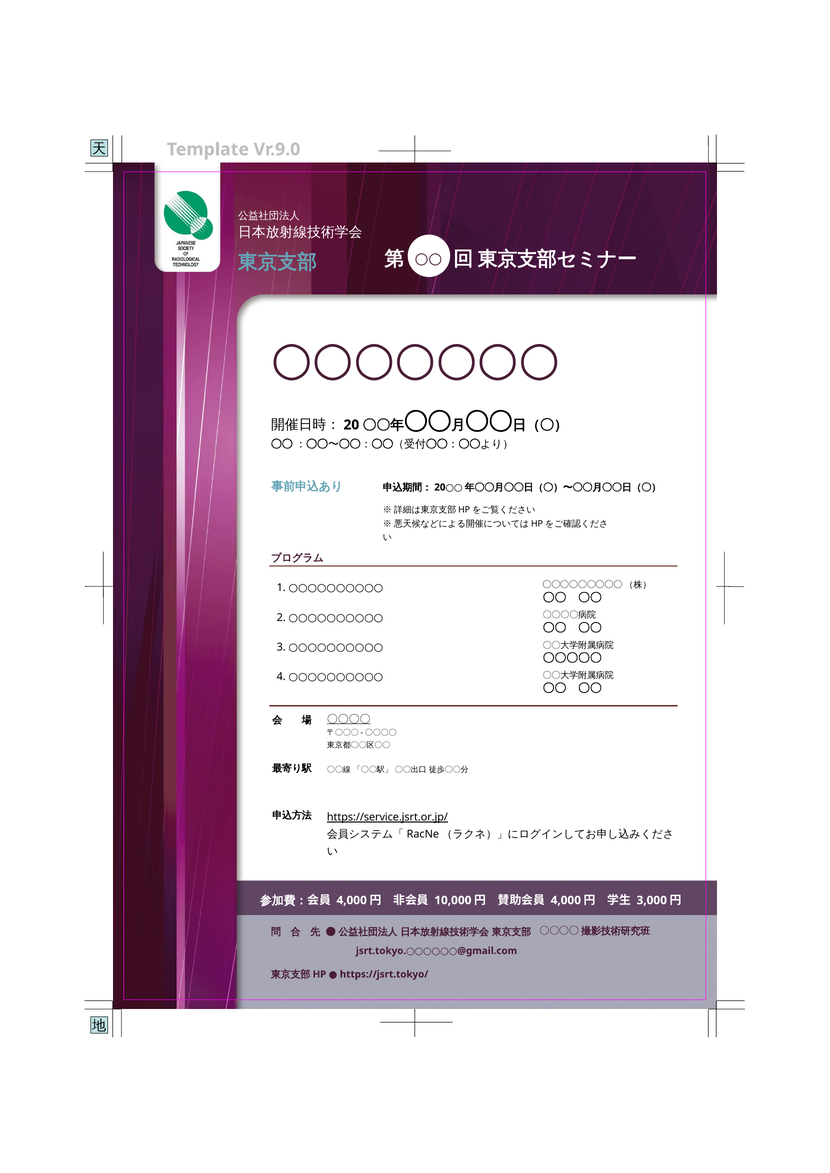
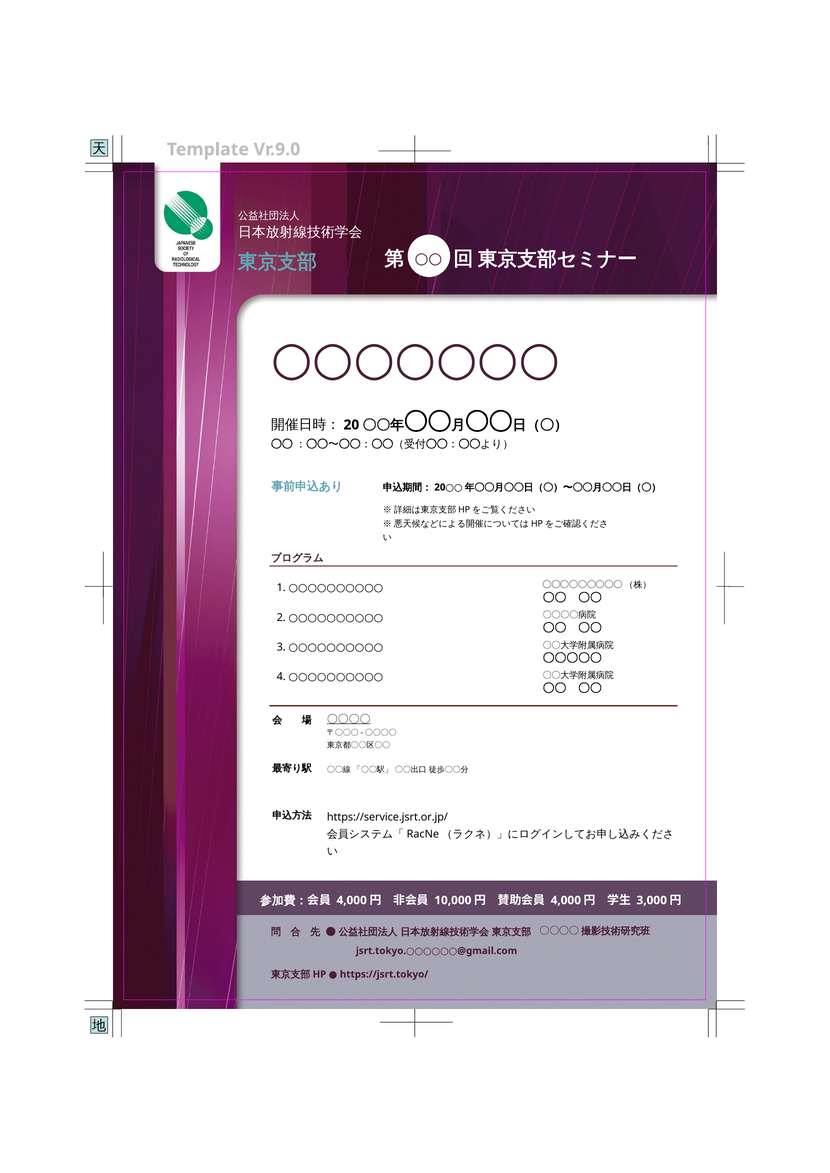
https://service.jsrt.or.jp/ underline: present -> none (387, 818)
